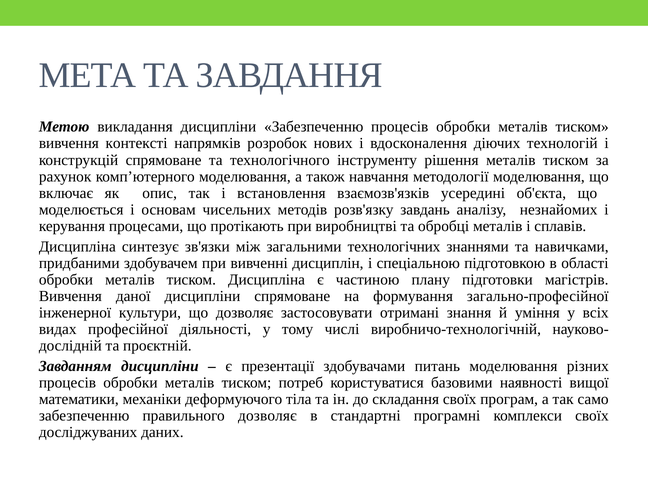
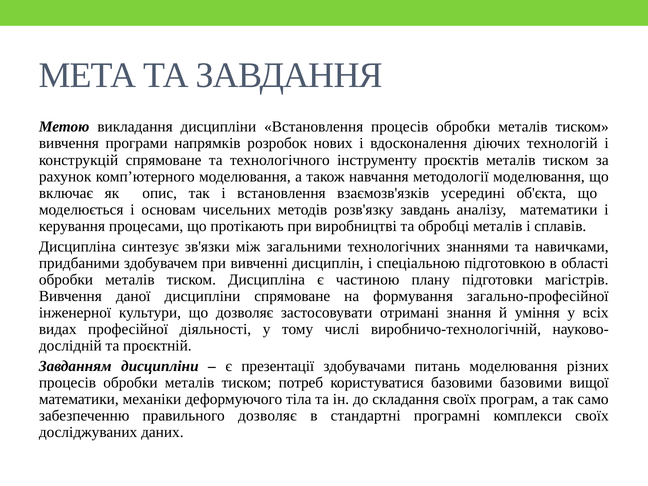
дисципліни Забезпеченню: Забезпеченню -> Встановлення (314, 127)
контексті: контексті -> програми (137, 143)
рішення: рішення -> проєктів (452, 160)
аналізу незнайомих: незнайомих -> математики (559, 210)
базовими наявності: наявності -> базовими (531, 383)
